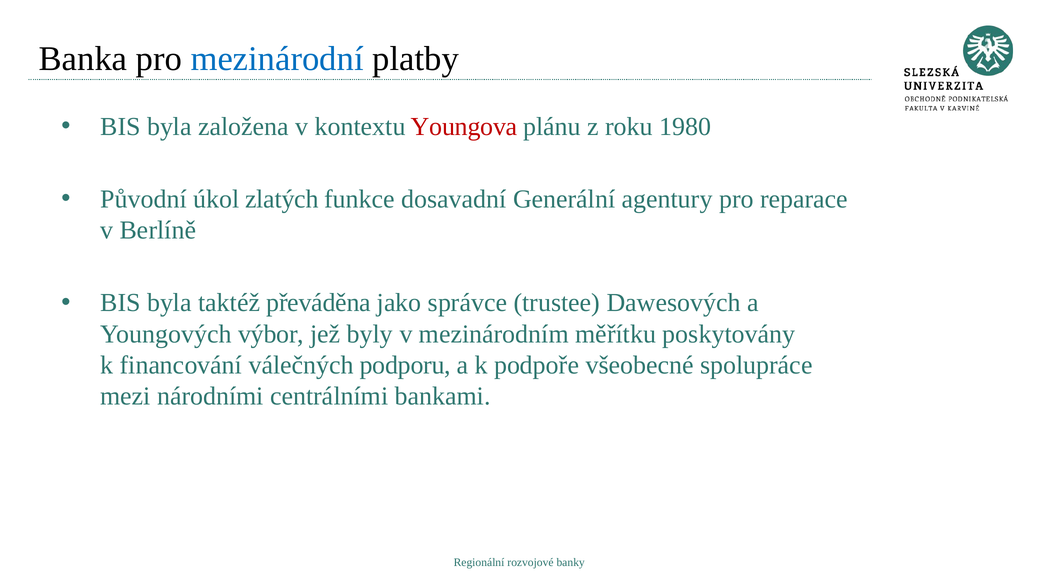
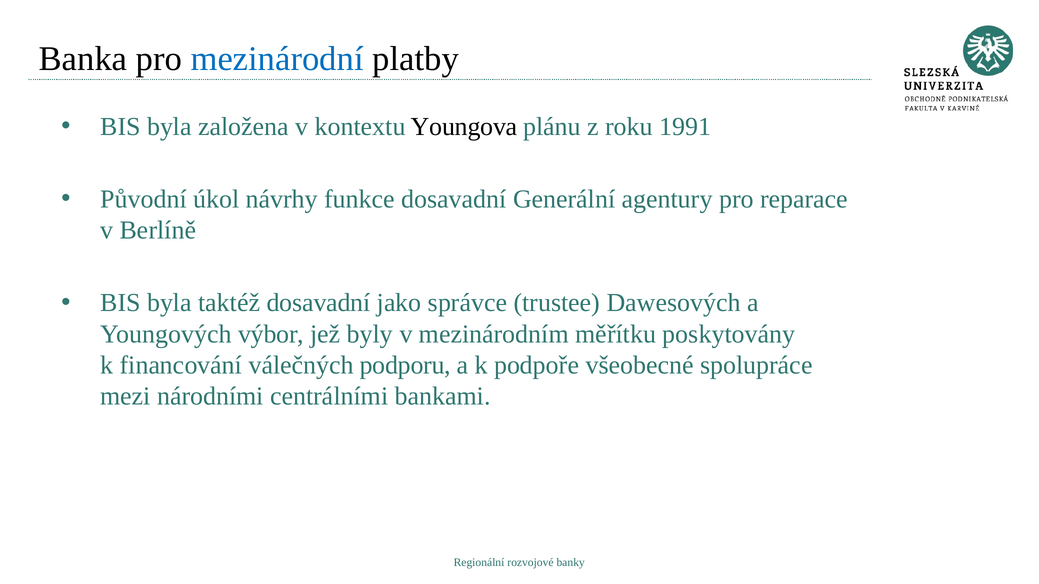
Youngova colour: red -> black (464, 127)
1980: 1980 -> 1991 (685, 127)
zlatých: zlatých -> návrhy (282, 199)
taktéž převáděna: převáděna -> dosavadní (319, 303)
